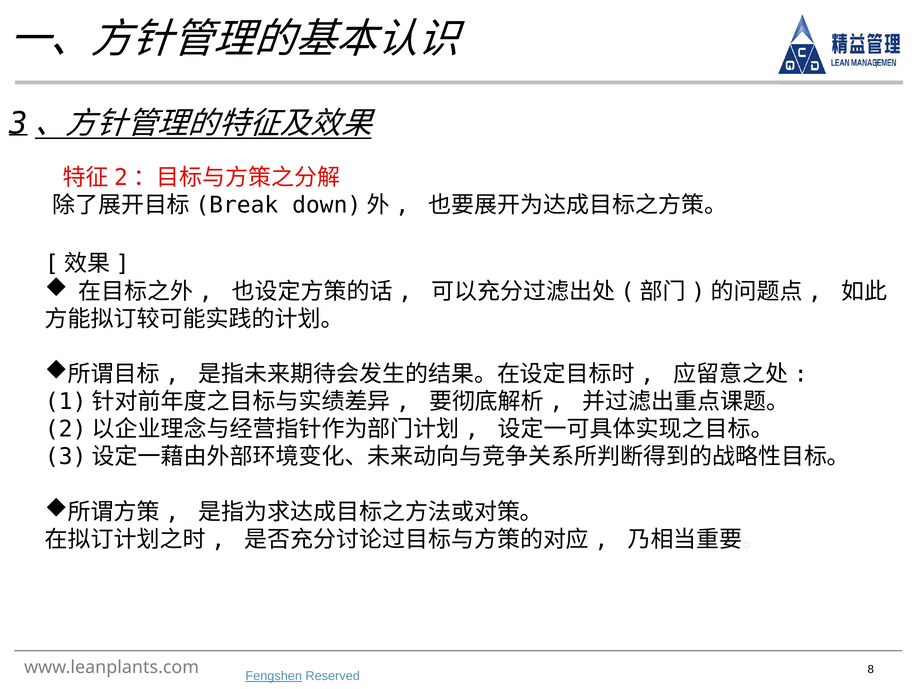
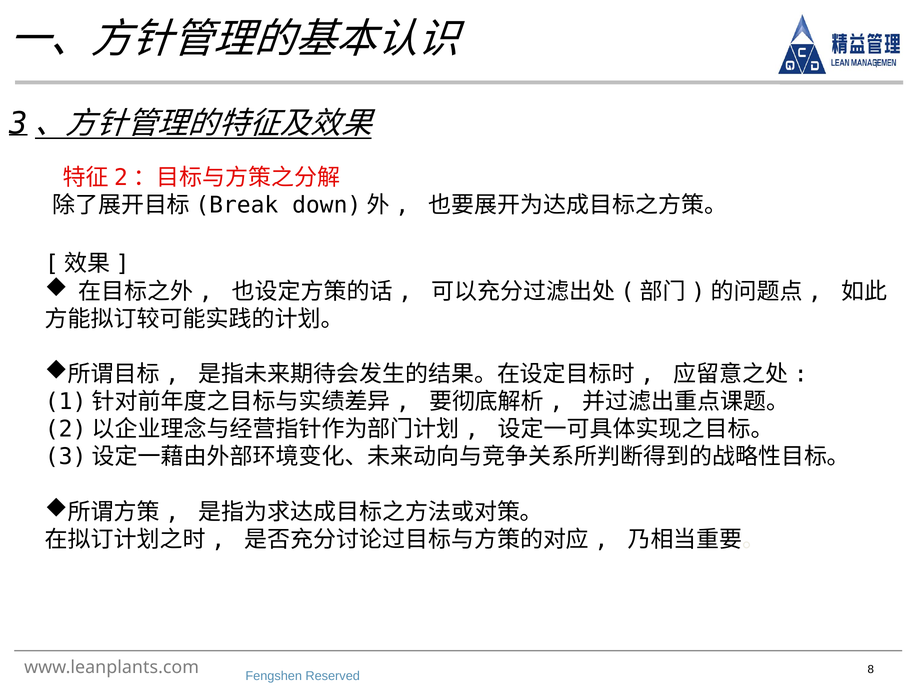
Fengshen underline: present -> none (274, 676)
